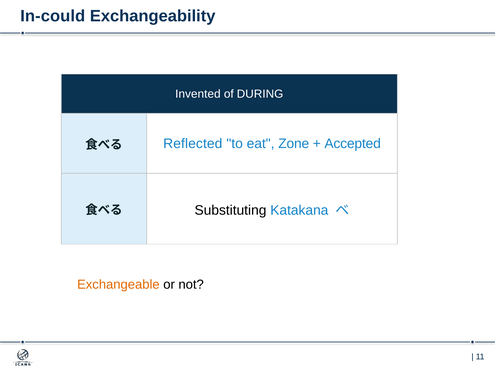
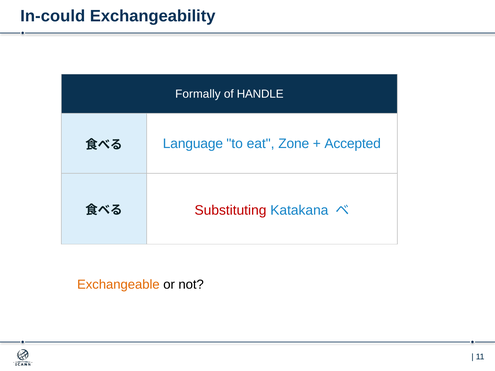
Invented: Invented -> Formally (198, 94)
DURING: DURING -> HANDLE (260, 94)
Reflected: Reflected -> Language (193, 144)
Substituting colour: black -> red (230, 210)
